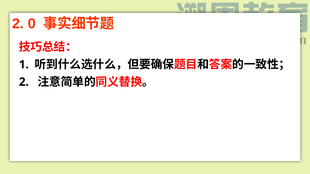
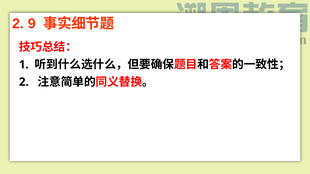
0: 0 -> 9 (32, 24)
